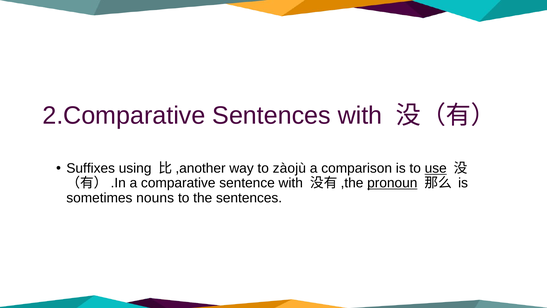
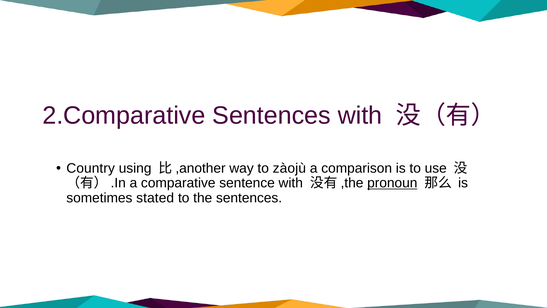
Suffixes: Suffixes -> Country (91, 168)
use underline: present -> none (436, 168)
nouns: nouns -> stated (155, 198)
